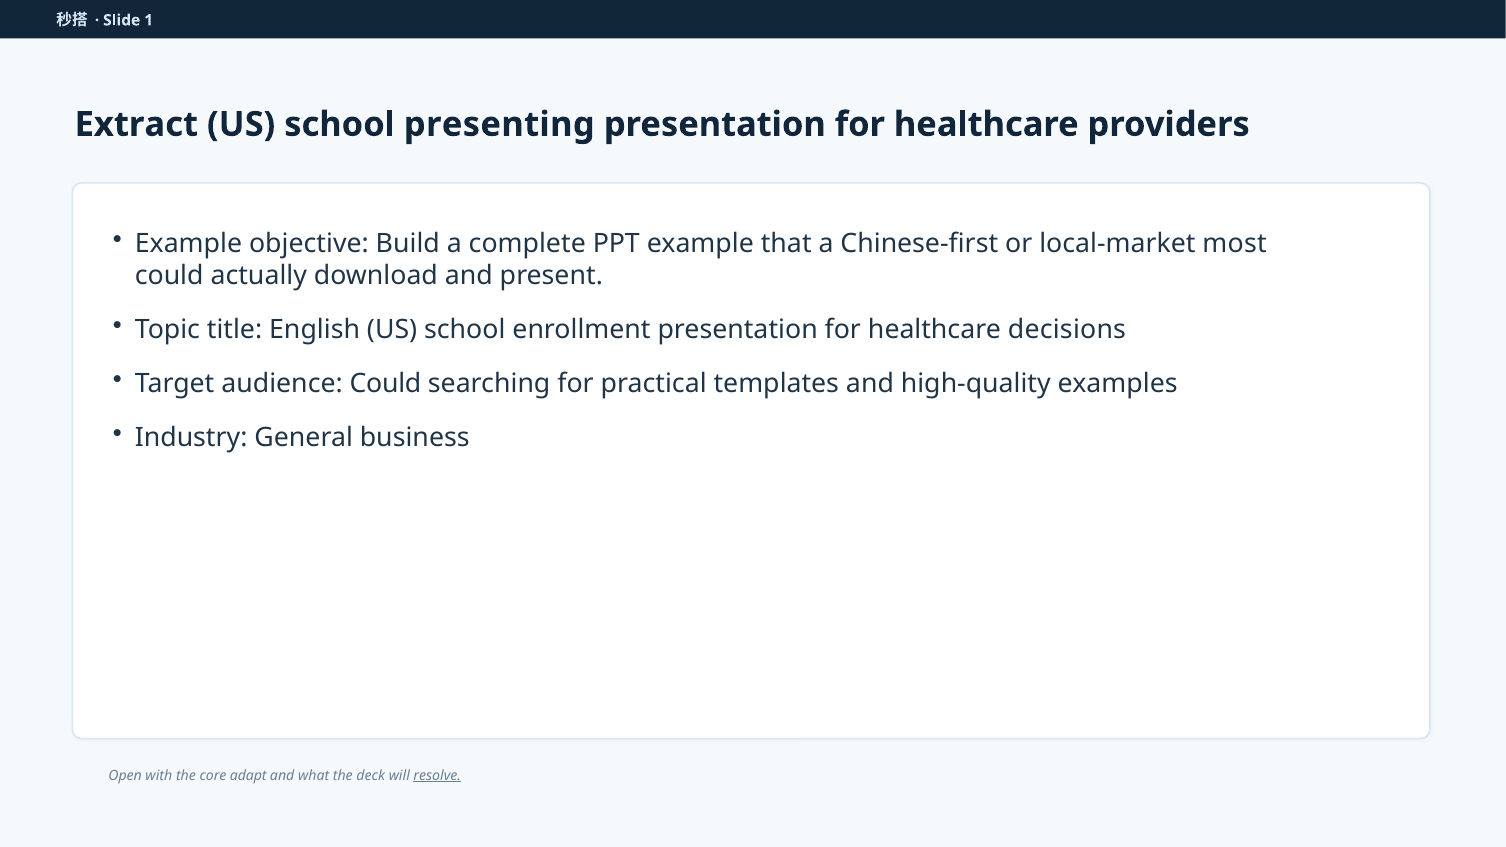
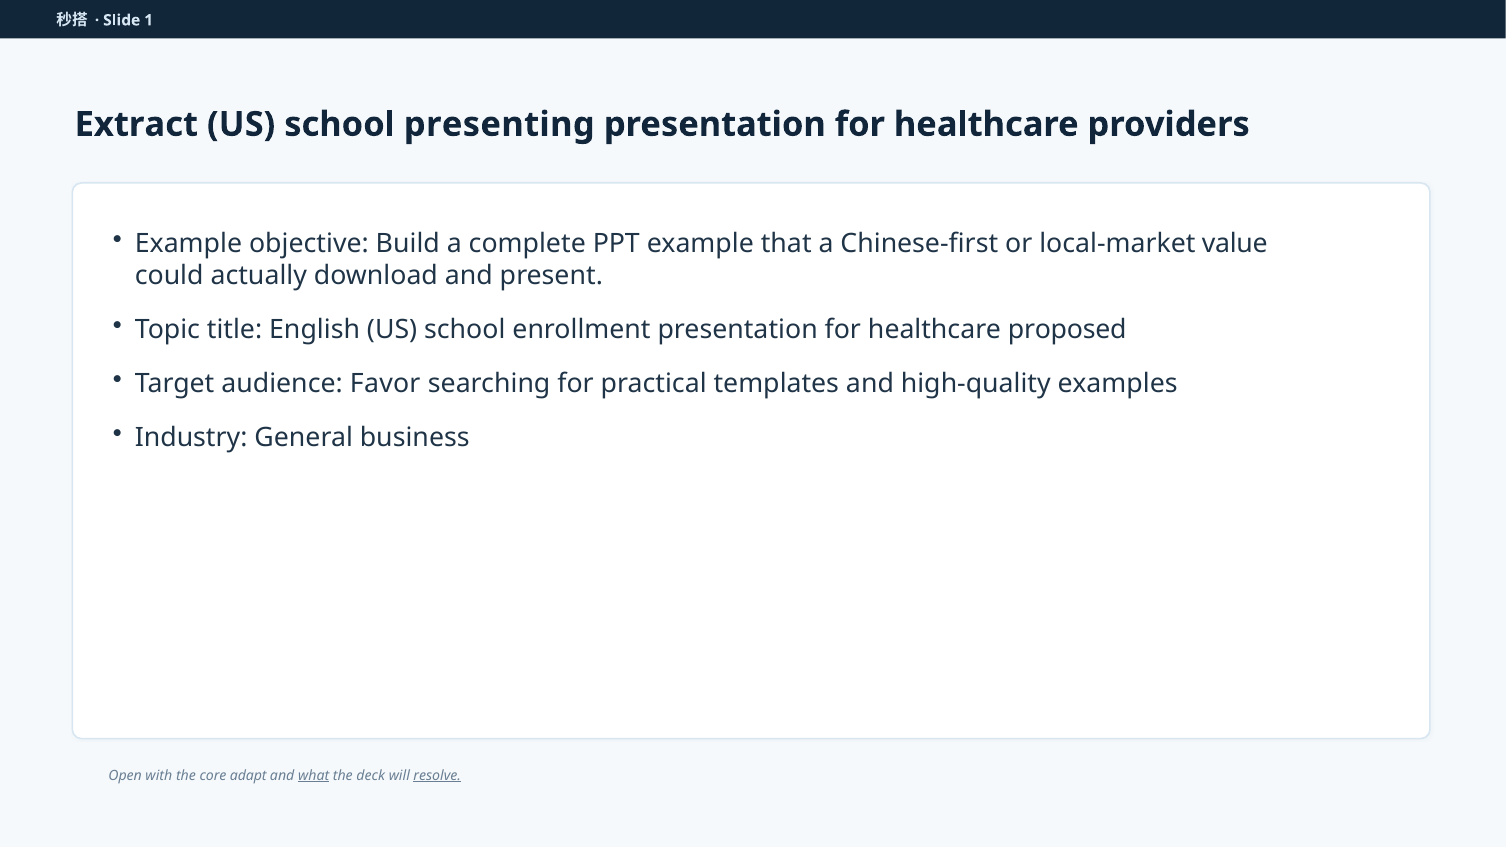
most: most -> value (1235, 244)
decisions: decisions -> proposed (1067, 330)
audience Could: Could -> Favor (385, 384)
what underline: none -> present (314, 776)
